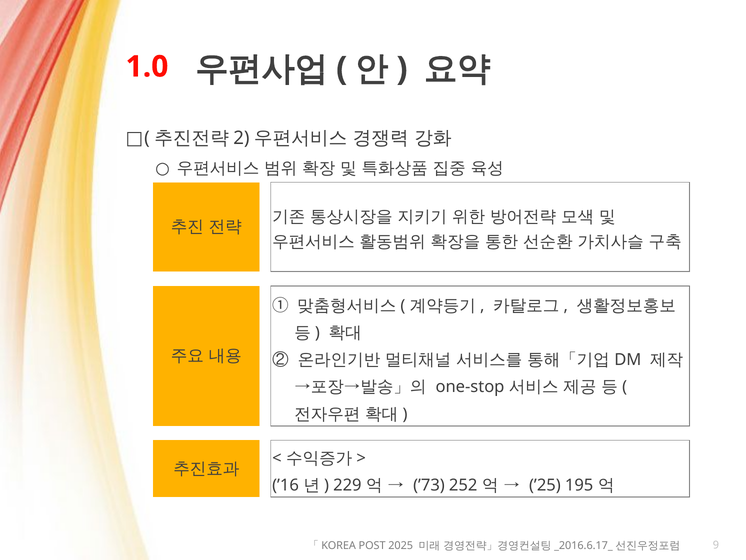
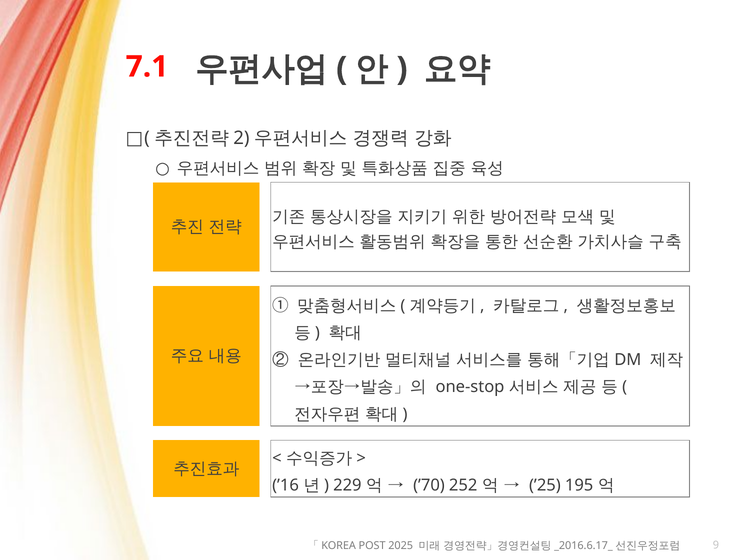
1.0: 1.0 -> 7.1 (147, 67)
’73: ’73 -> ’70 (429, 485)
